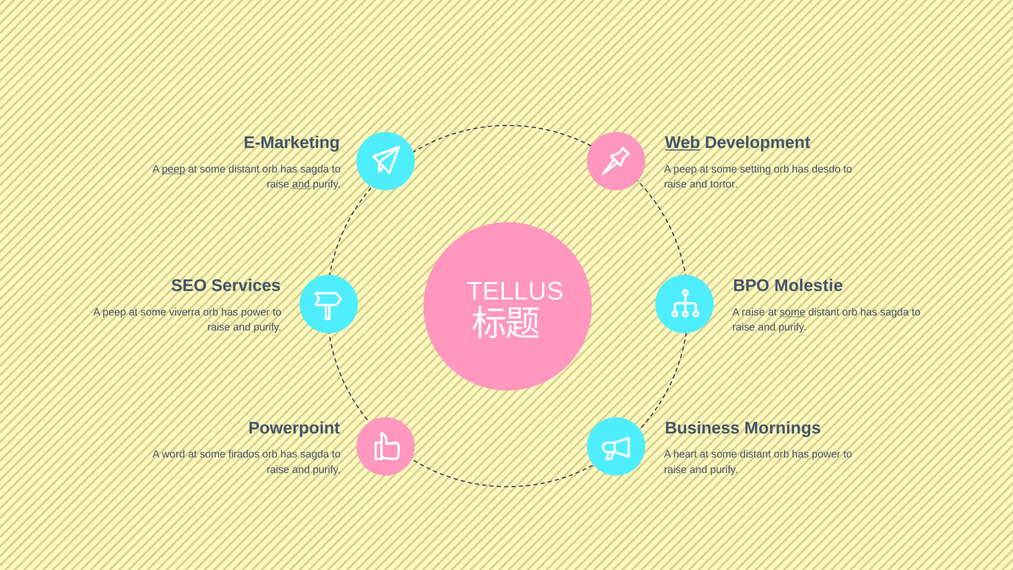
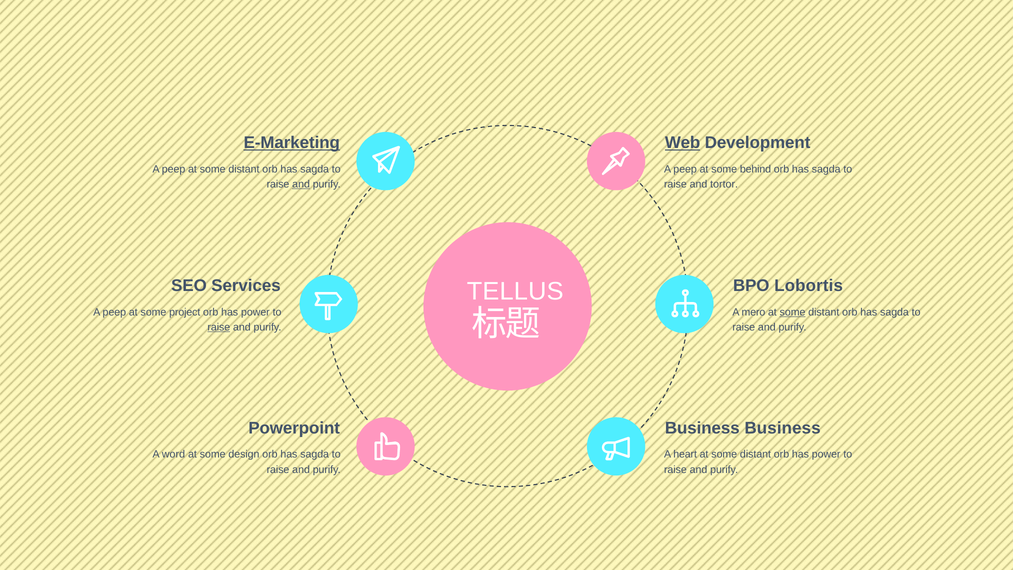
E-Marketing underline: none -> present (292, 143)
peep underline: present -> none (174, 169)
setting: setting -> behind (756, 169)
desdo: desdo -> sagda (826, 169)
Molestie: Molestie -> Lobortis (809, 286)
viverra: viverra -> project (185, 312)
A raise: raise -> mero (753, 312)
raise underline: none -> present (219, 327)
Business Mornings: Mornings -> Business (783, 428)
firados: firados -> design (244, 454)
